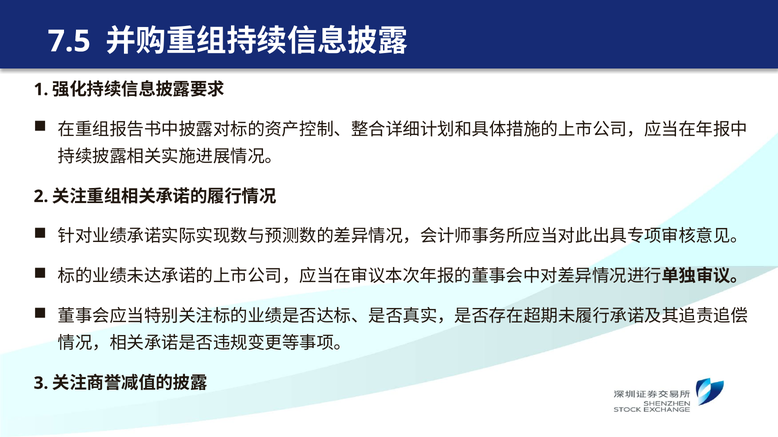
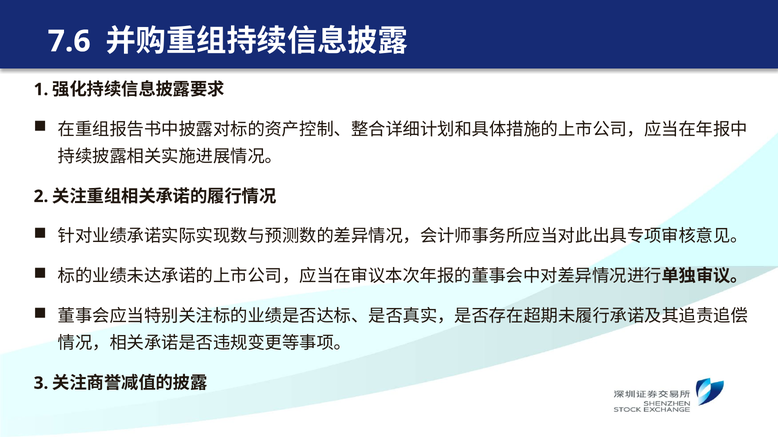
7.5: 7.5 -> 7.6 (69, 41)
